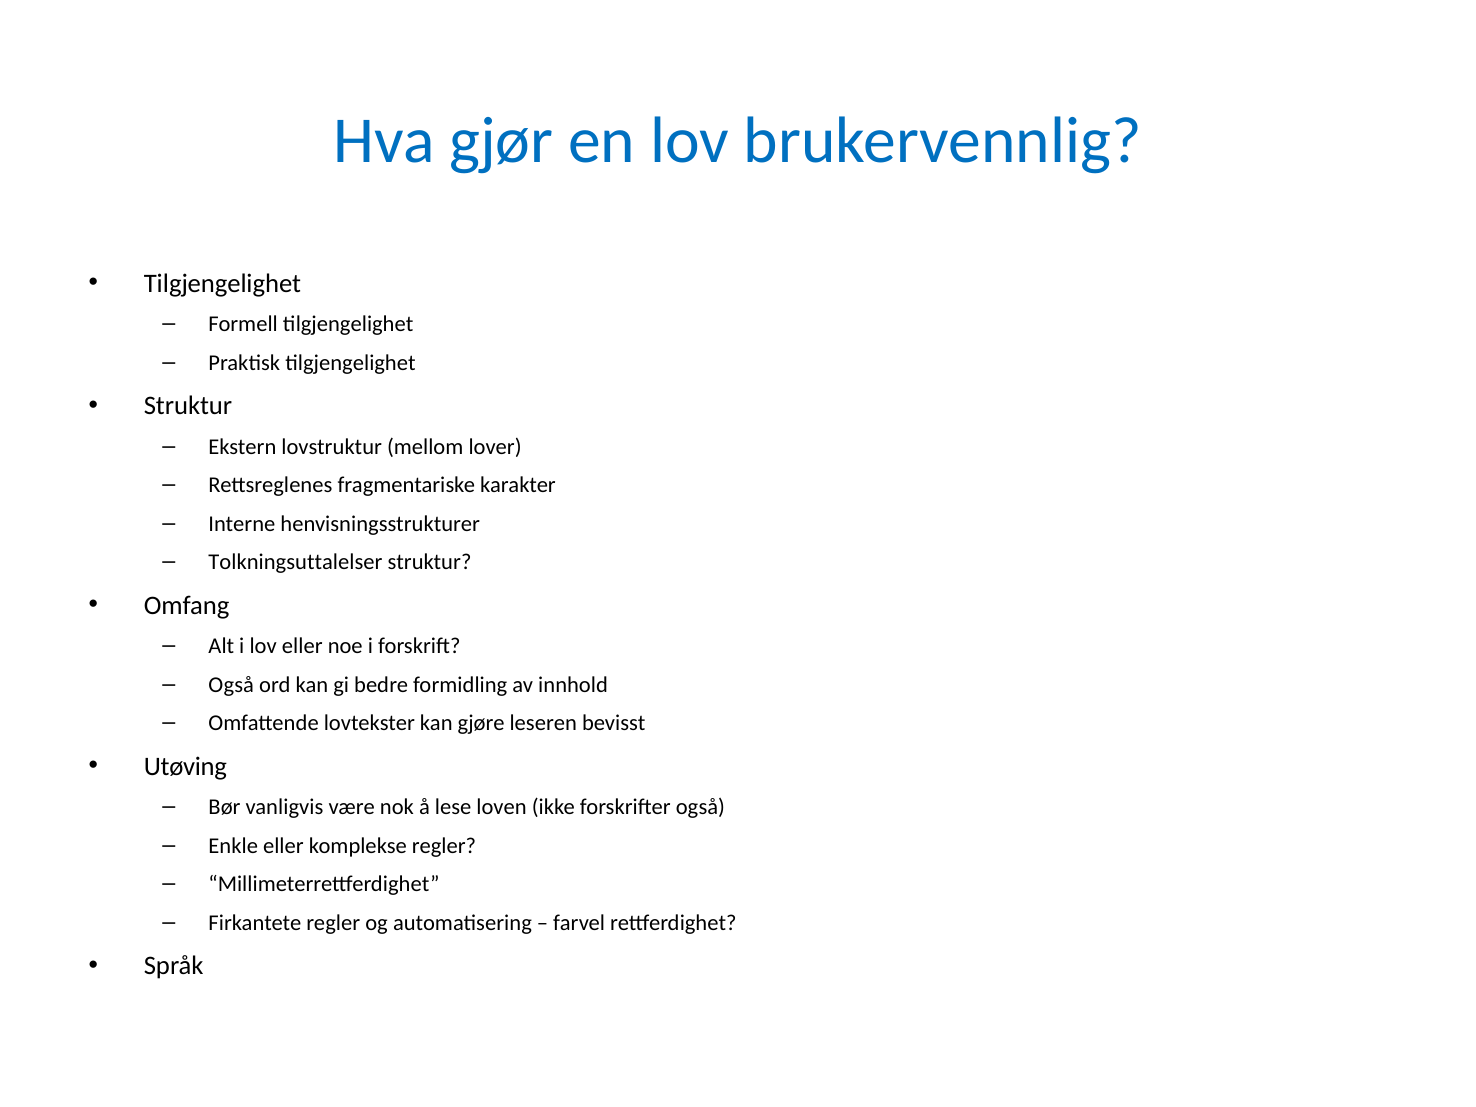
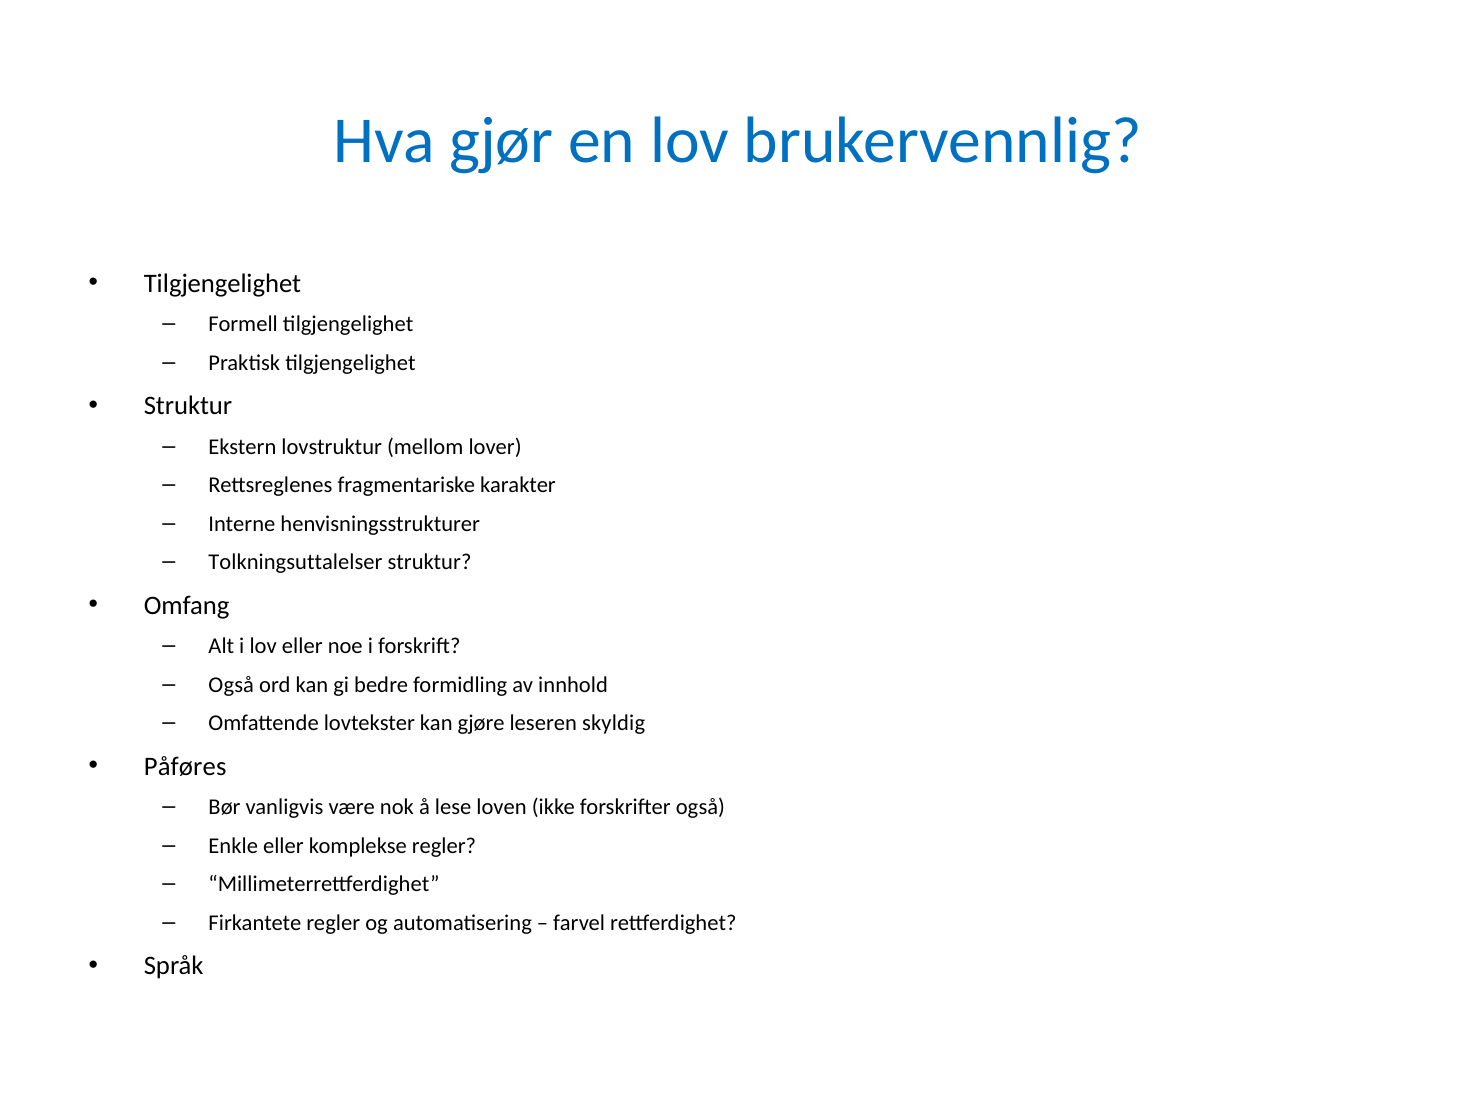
bevisst: bevisst -> skyldig (614, 723)
Utøving: Utøving -> Påføres (185, 766)
